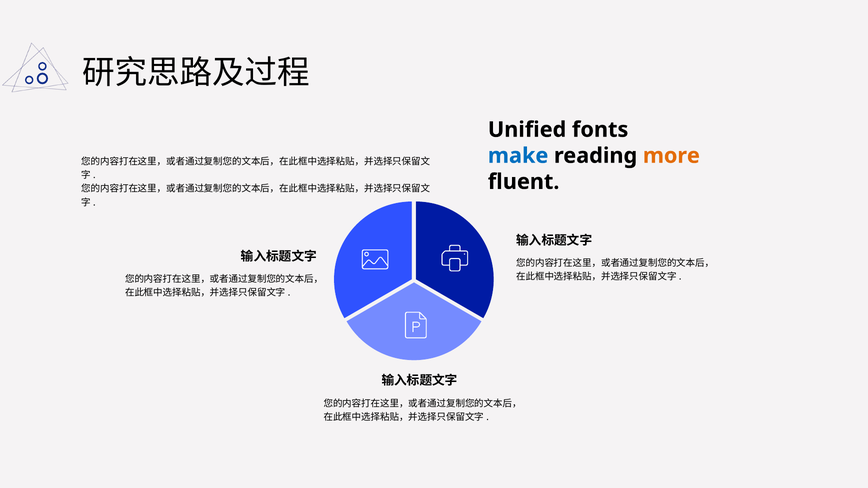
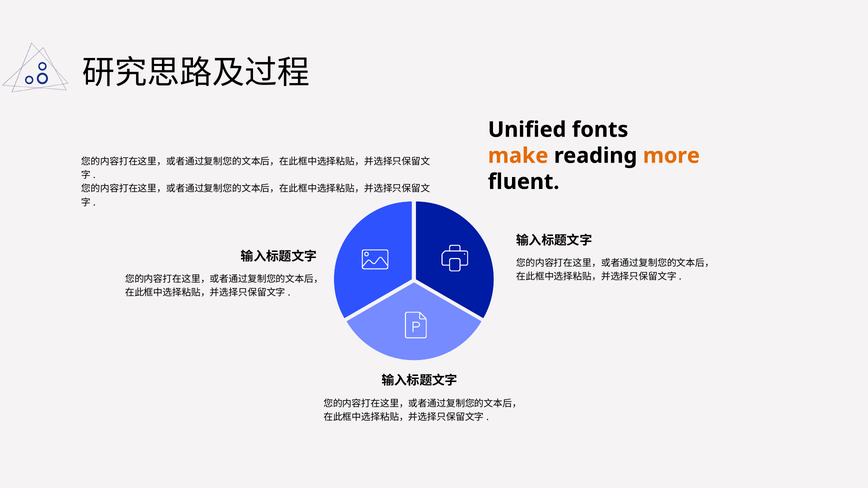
make colour: blue -> orange (518, 156)
